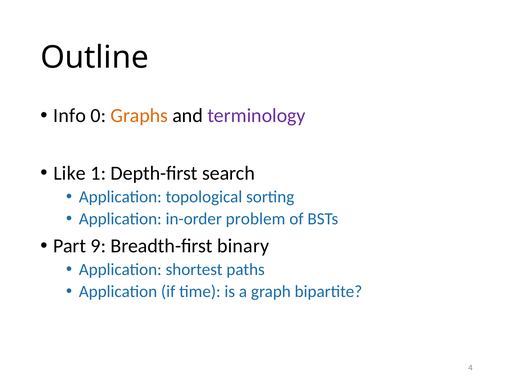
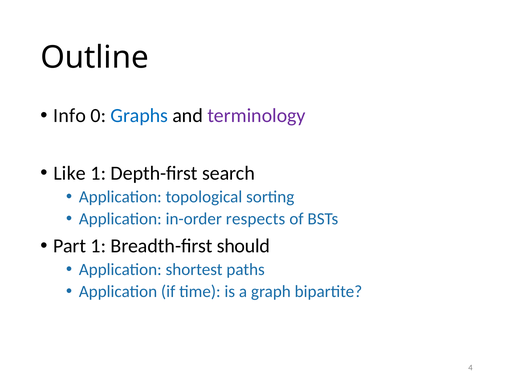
Graphs colour: orange -> blue (139, 116)
problem: problem -> respects (256, 219)
Part 9: 9 -> 1 (98, 246)
binary: binary -> should (243, 246)
